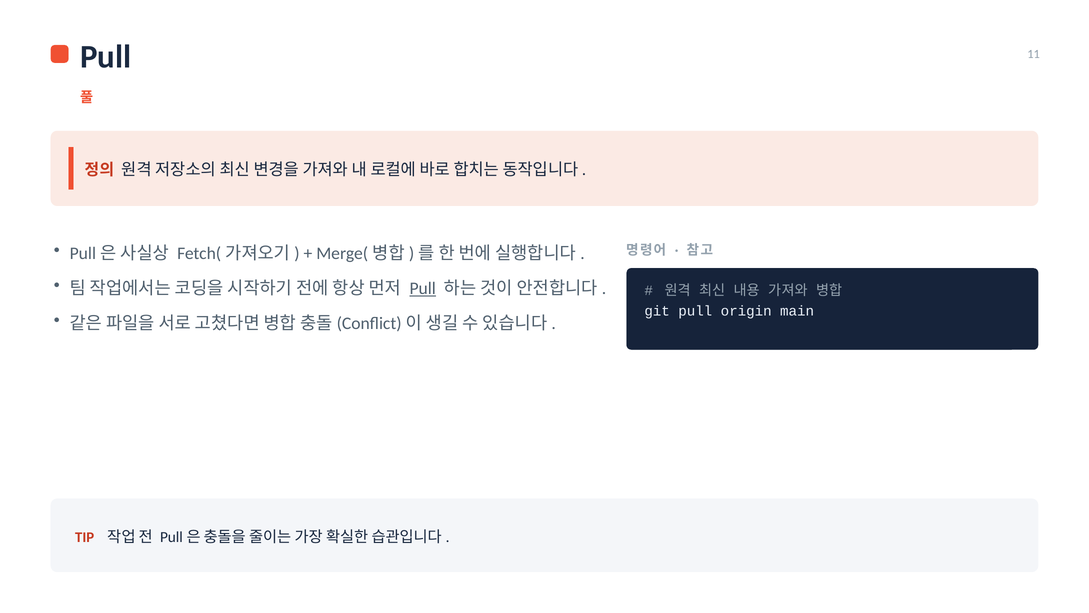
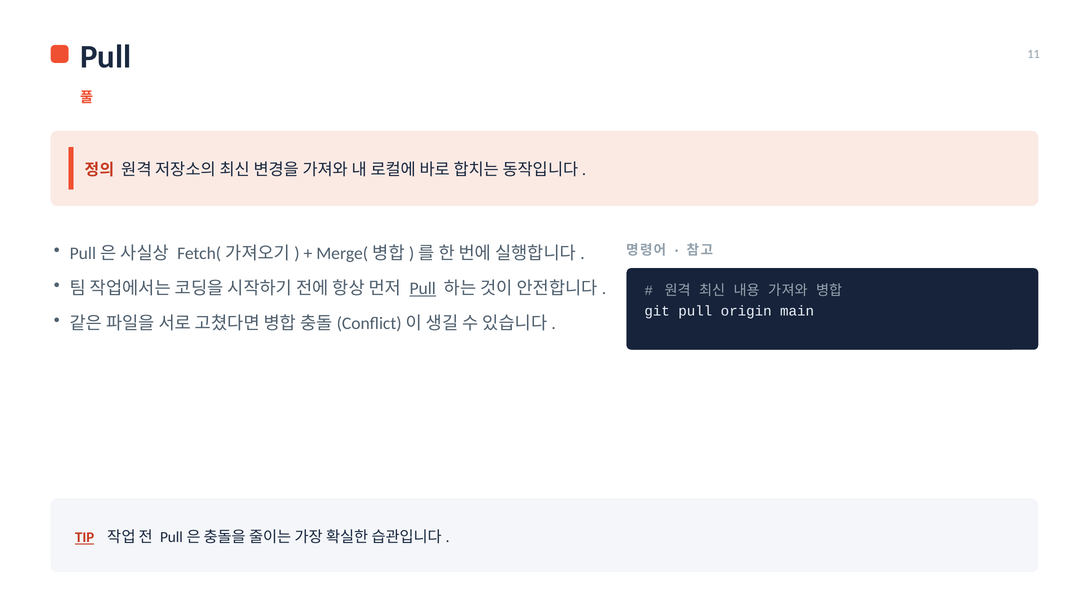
TIP underline: none -> present (85, 537)
